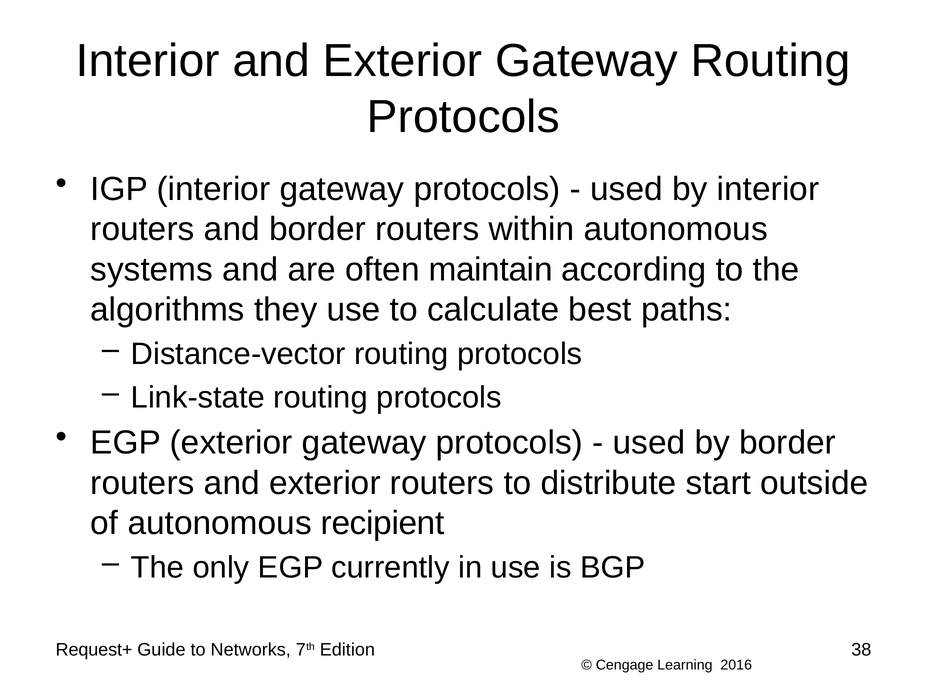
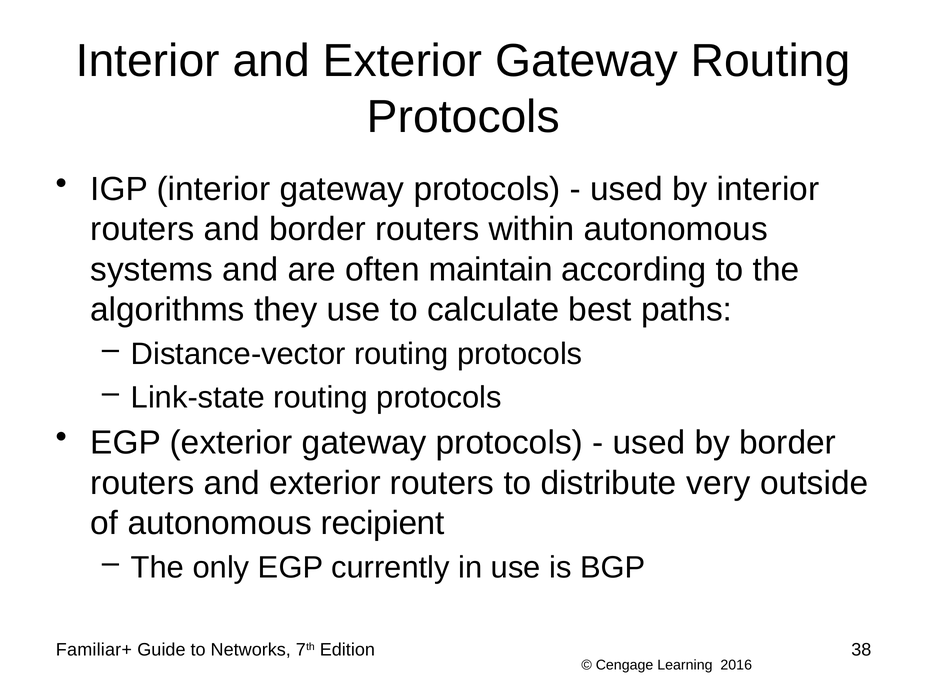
start: start -> very (718, 483)
Request+: Request+ -> Familiar+ (94, 650)
